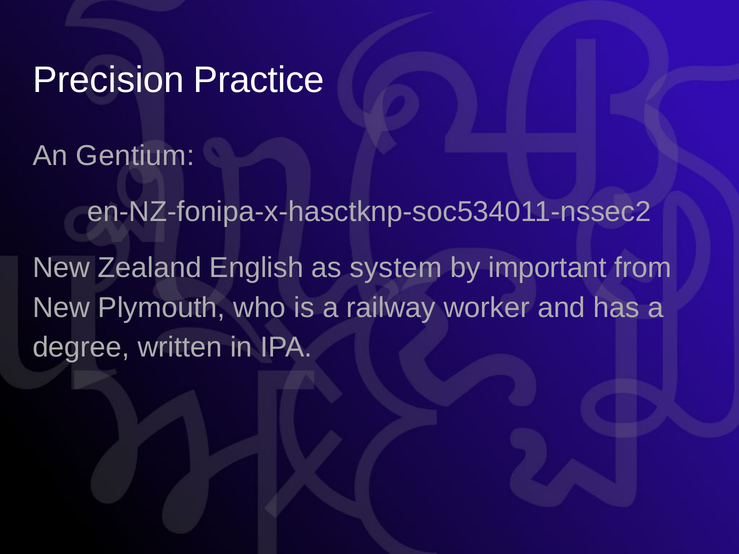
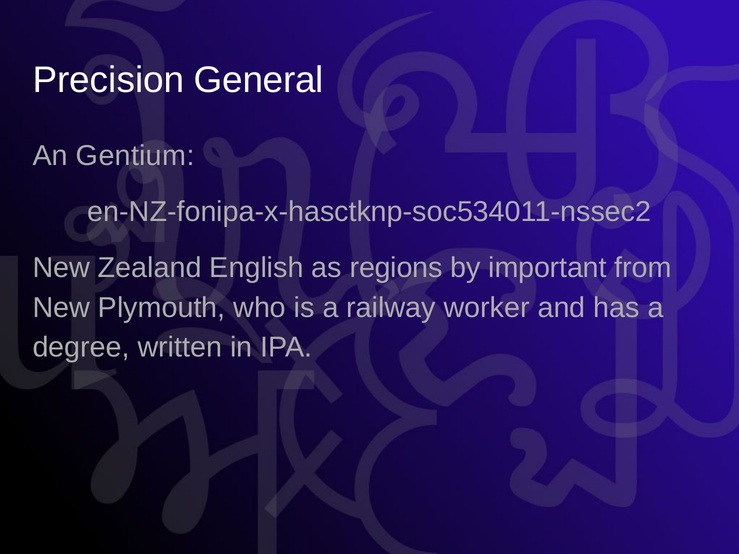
Practice: Practice -> General (259, 80)
system: system -> regions (396, 268)
